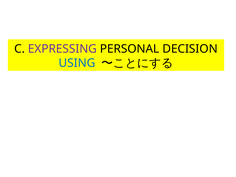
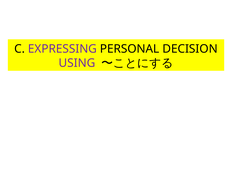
USING colour: blue -> purple (77, 63)
